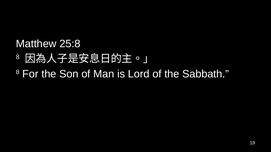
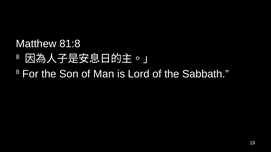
25:8: 25:8 -> 81:8 (70, 44)
